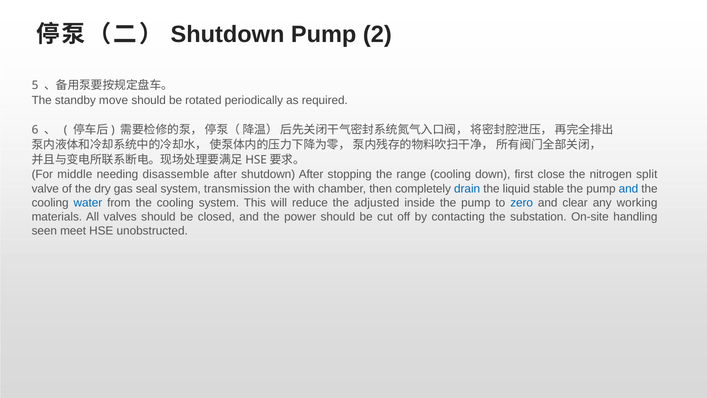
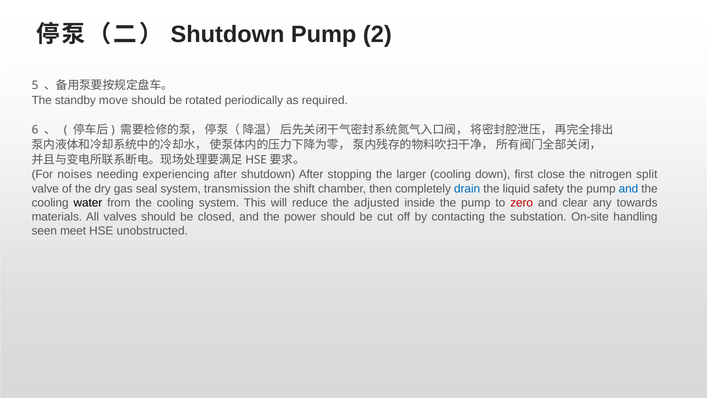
middle: middle -> noises (75, 174)
disassemble: disassemble -> experiencing (176, 174)
range: range -> larger (411, 174)
with: with -> shift (304, 188)
stable: stable -> safety (548, 188)
water colour: blue -> black (88, 203)
zero colour: blue -> red (522, 203)
working: working -> towards (637, 203)
